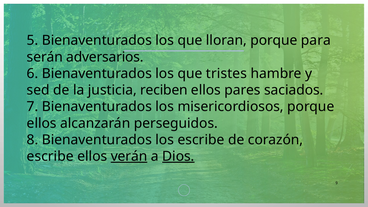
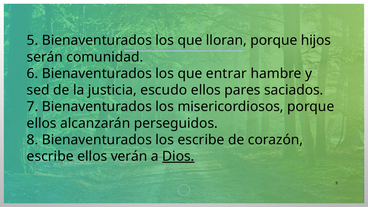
para: para -> hijos (316, 40)
adversarios: adversarios -> comunidad (105, 57)
tristes: tristes -> entrar (226, 74)
reciben: reciben -> escudo (164, 90)
verán underline: present -> none (129, 156)
